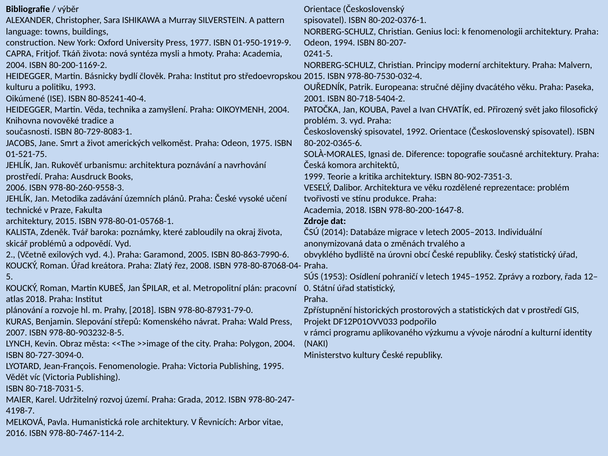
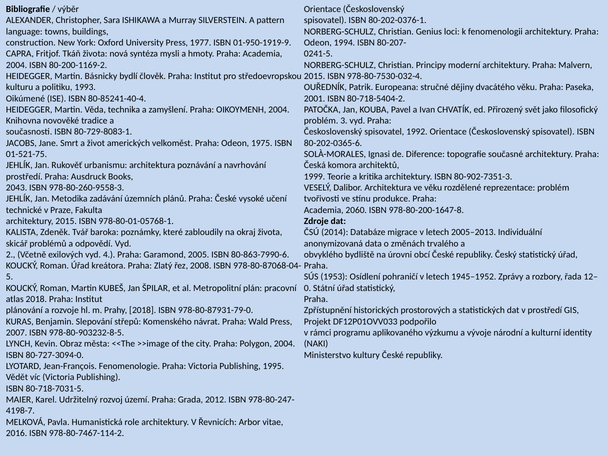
2006: 2006 -> 2043 (17, 188)
Academia 2018: 2018 -> 2060 (356, 210)
